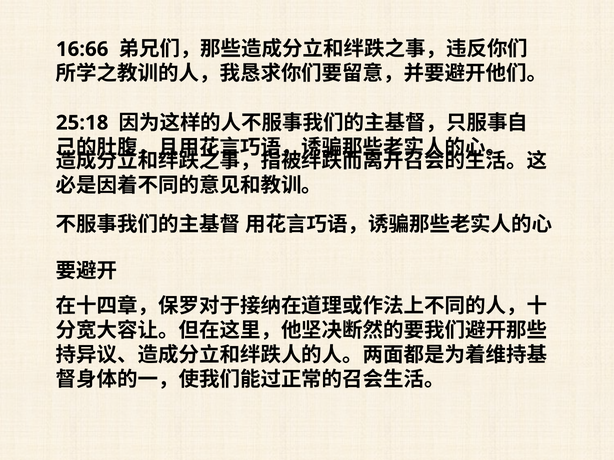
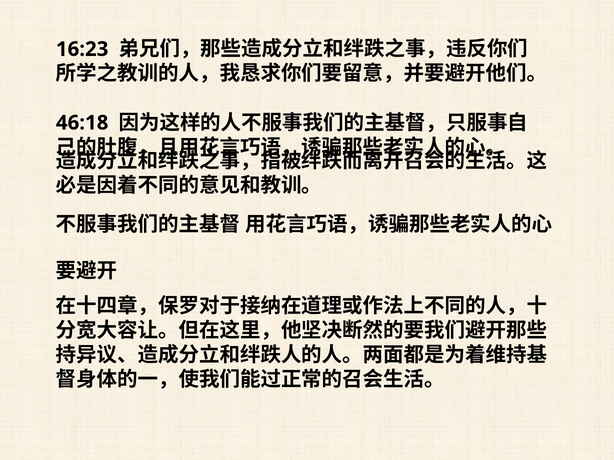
16:66: 16:66 -> 16:23 (82, 49)
25:18: 25:18 -> 46:18 (82, 123)
